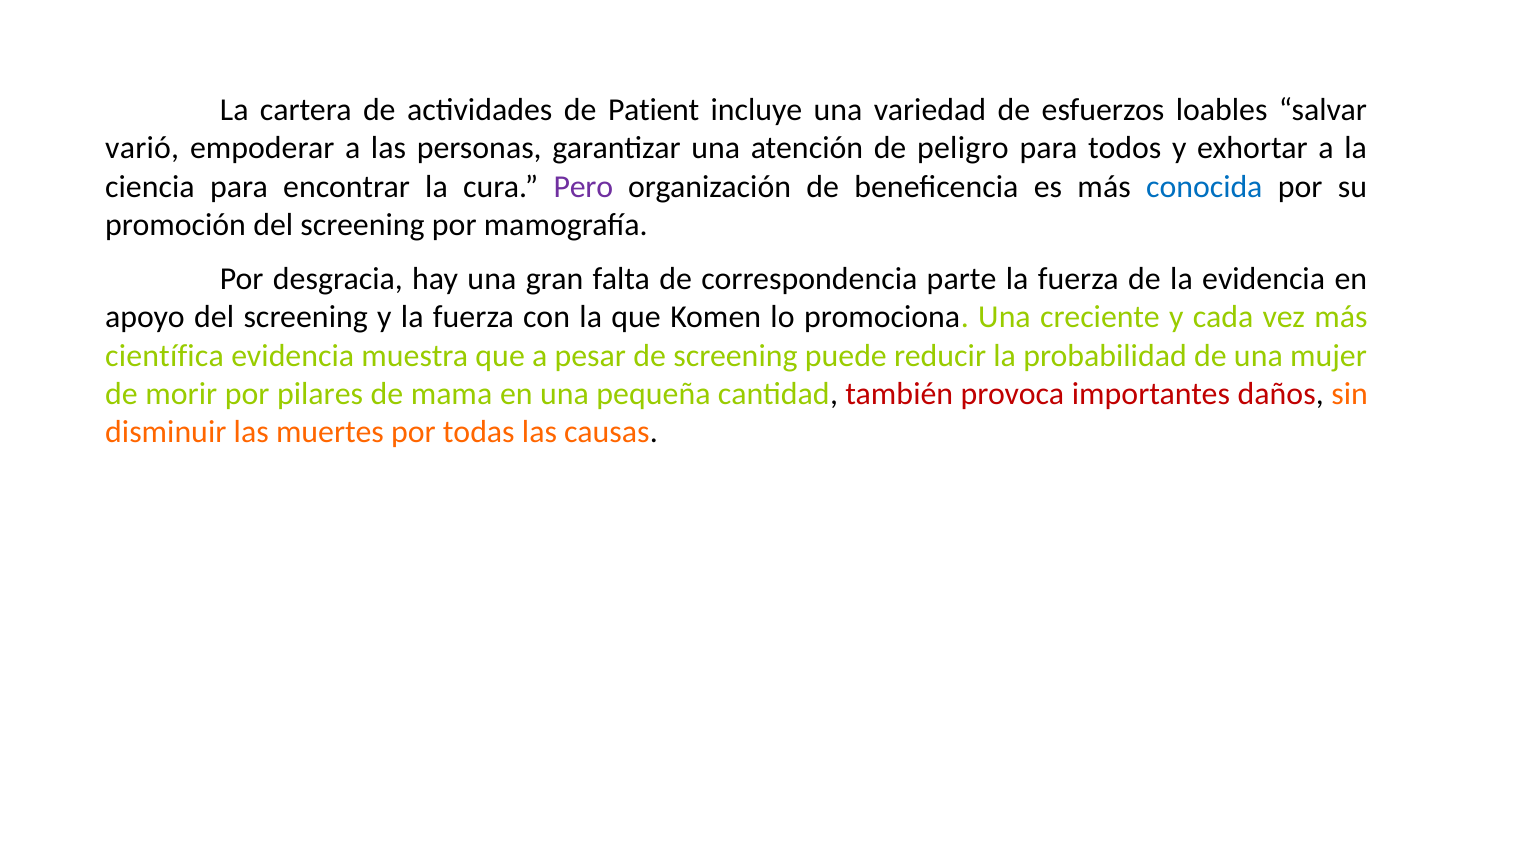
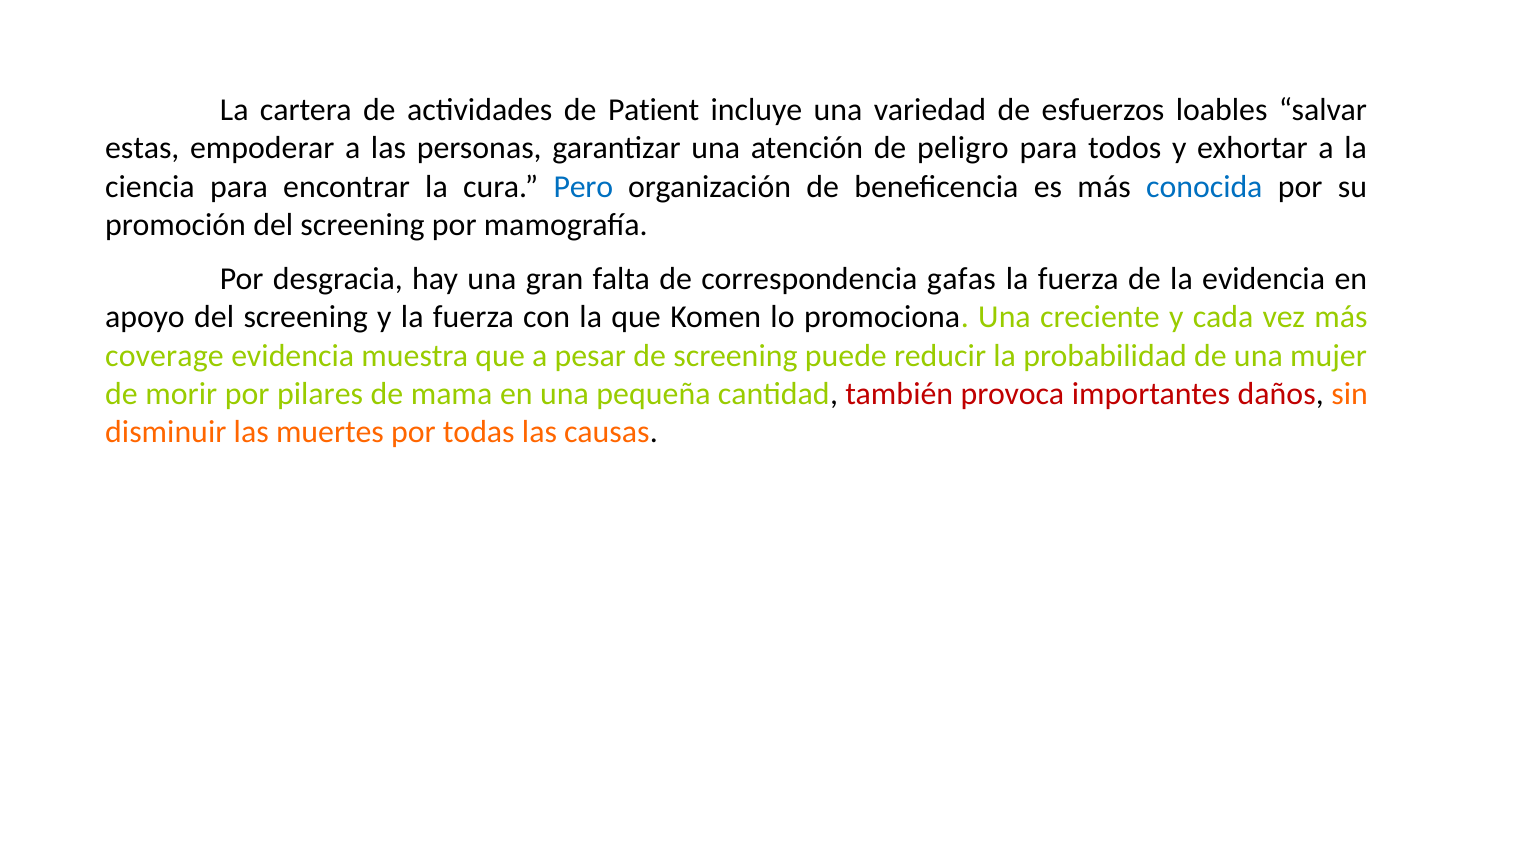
varió: varió -> estas (142, 148)
Pero colour: purple -> blue (583, 187)
parte: parte -> gafas (961, 279)
científica: científica -> coverage (165, 356)
